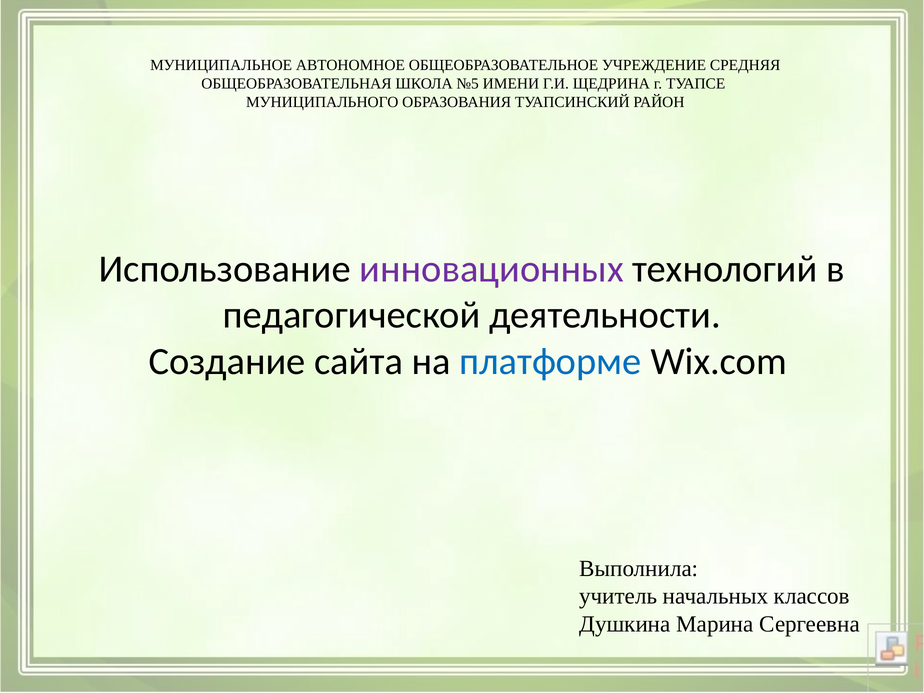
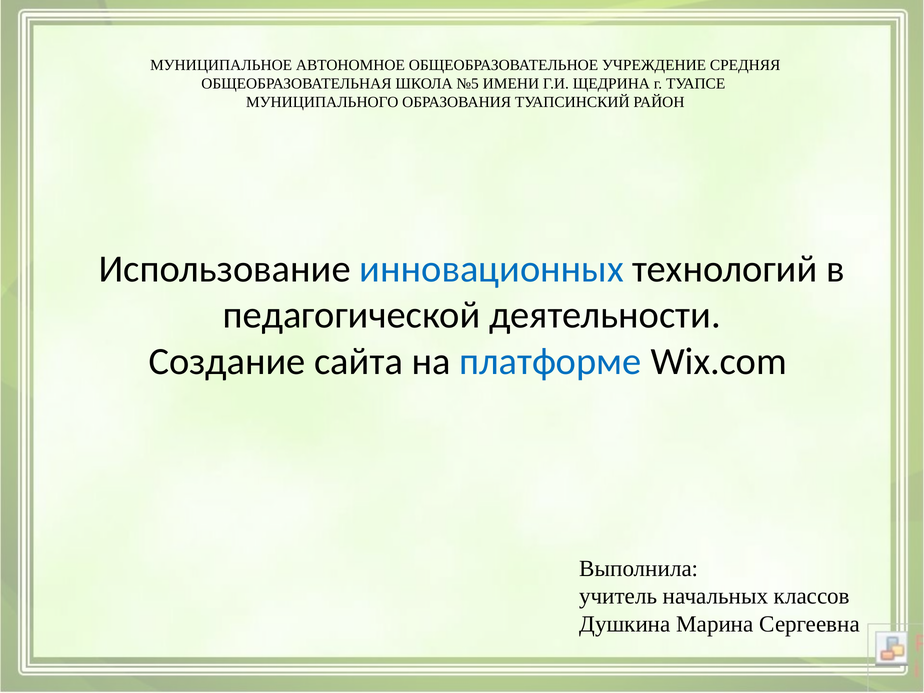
инновационных colour: purple -> blue (492, 269)
